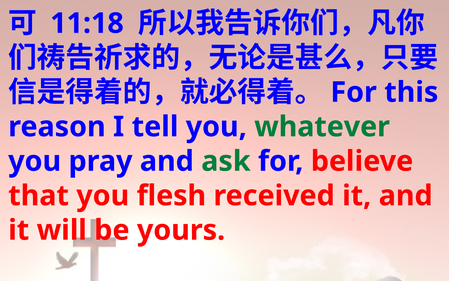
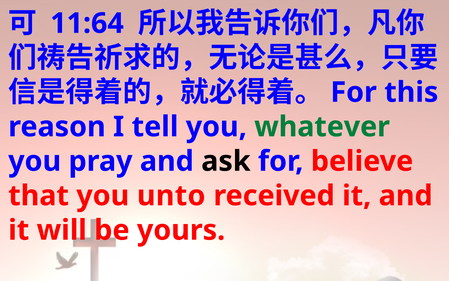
11:18: 11:18 -> 11:64 (87, 23)
ask colour: green -> black (226, 161)
flesh: flesh -> unto (171, 196)
